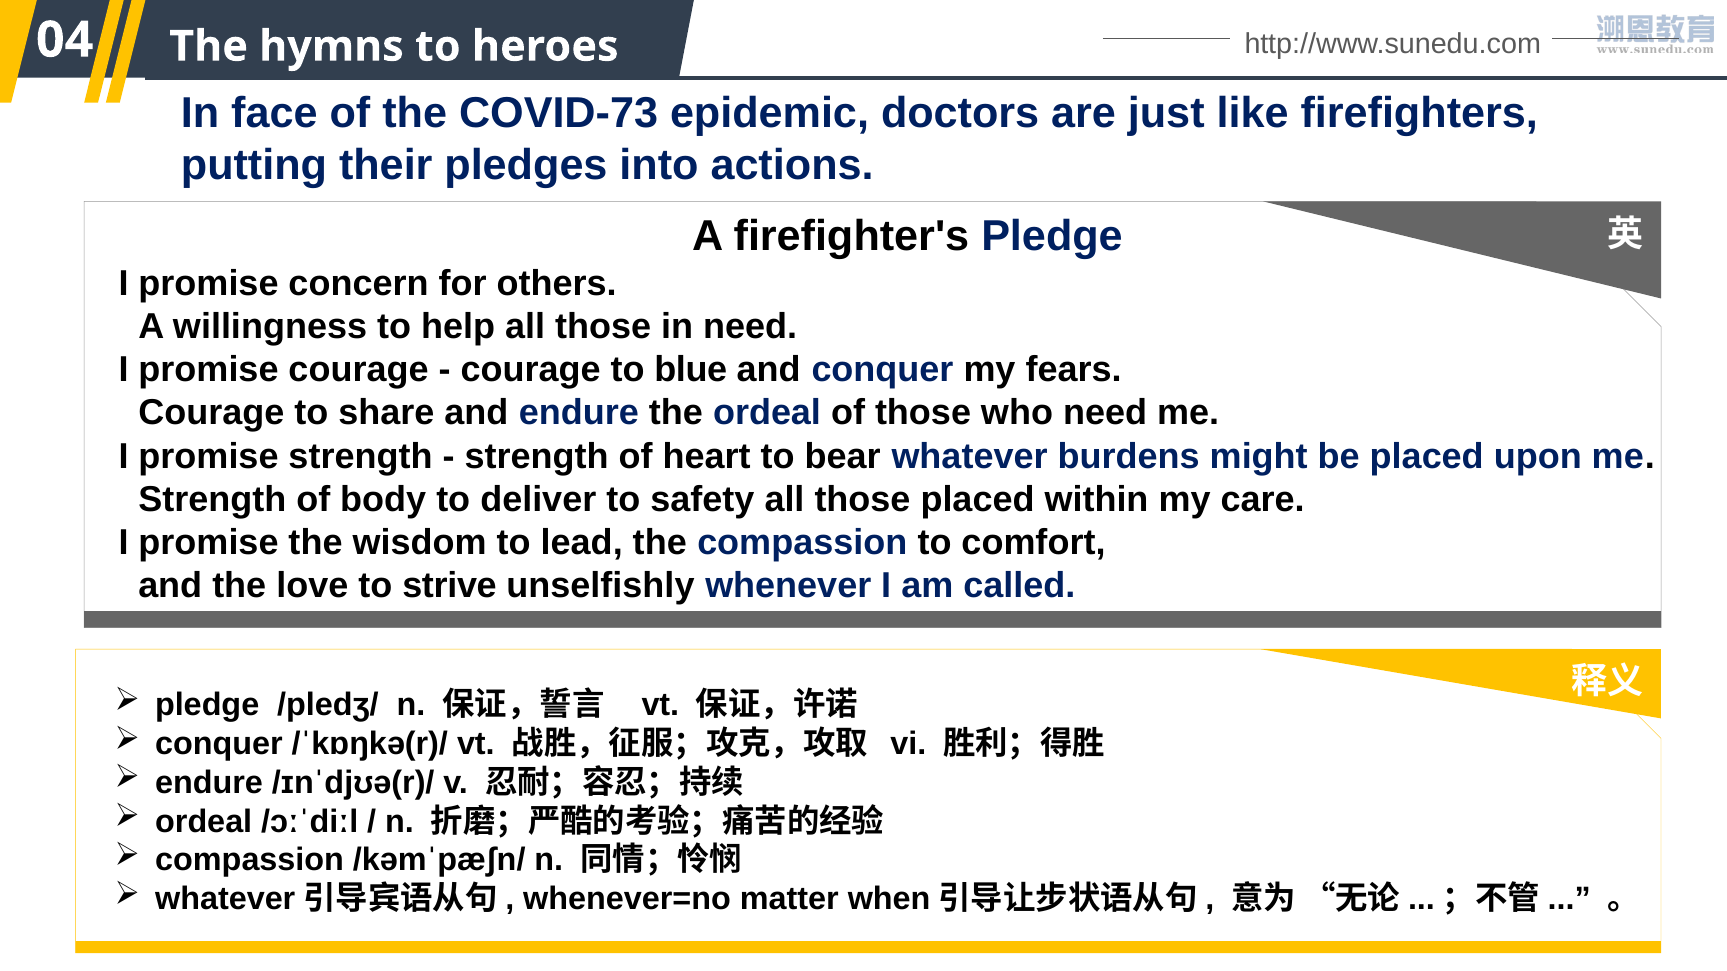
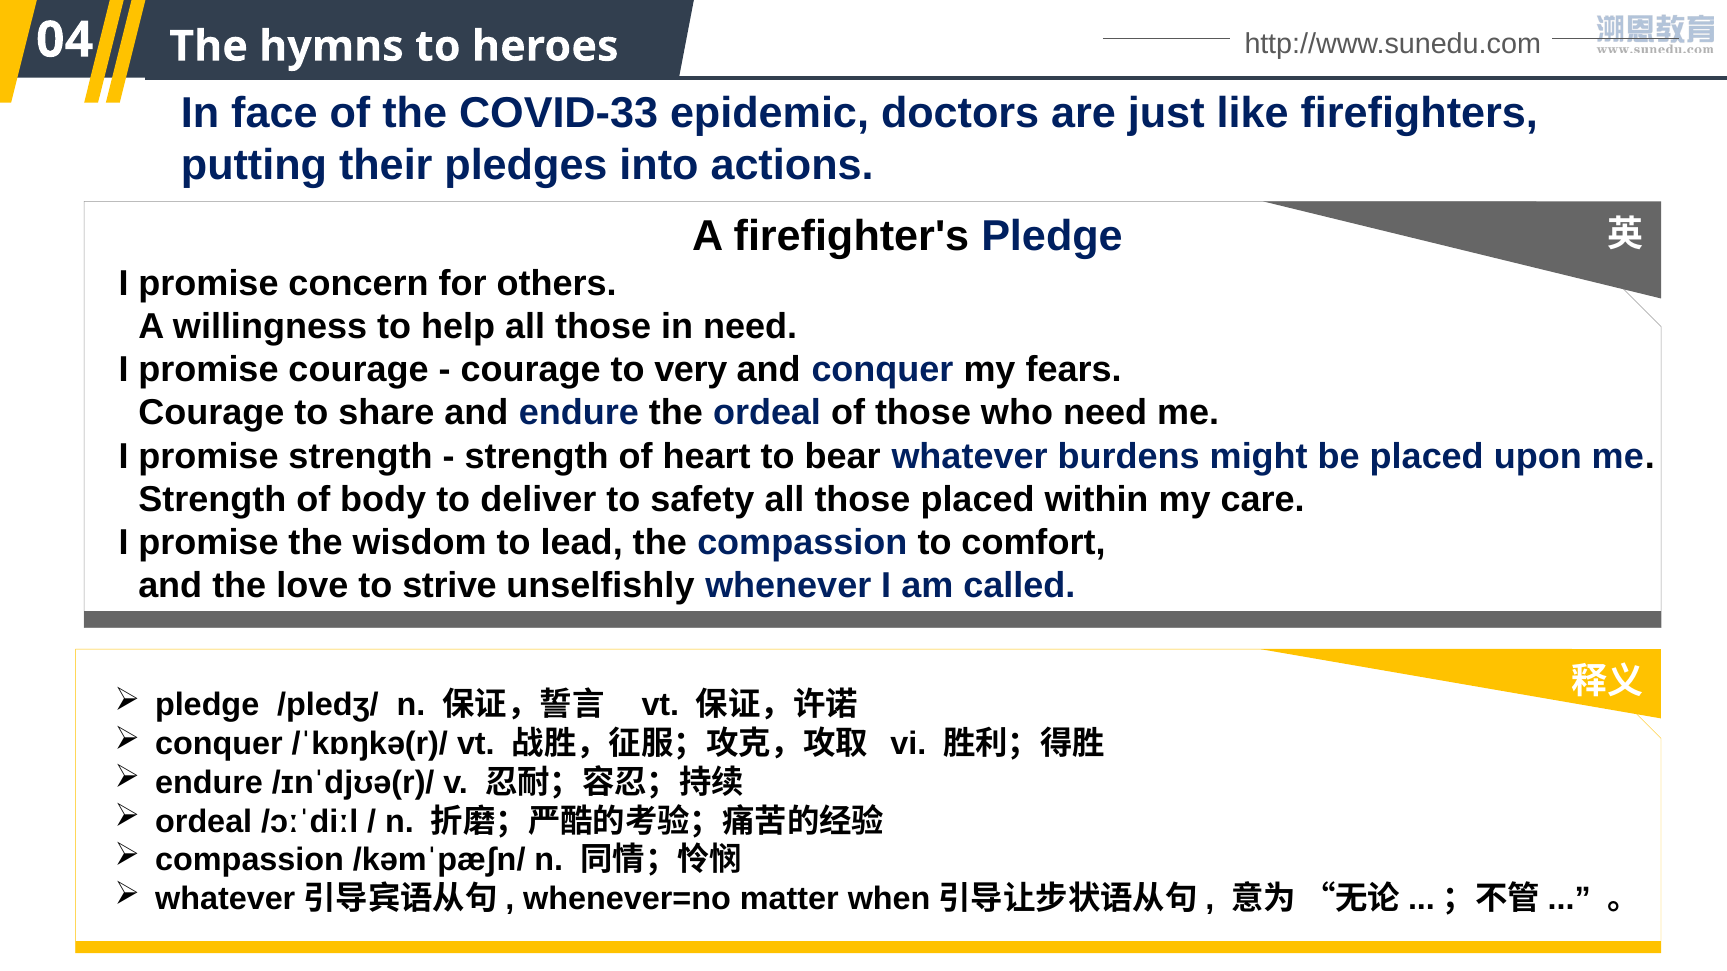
COVID-73: COVID-73 -> COVID-33 (559, 113)
blue: blue -> very (691, 370)
